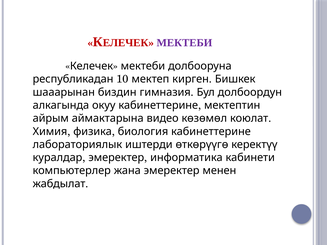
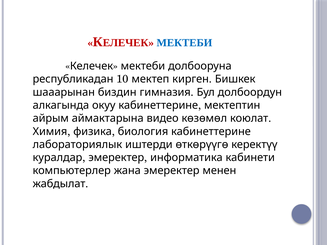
МЕКТЕБИ colour: purple -> blue (184, 43)
